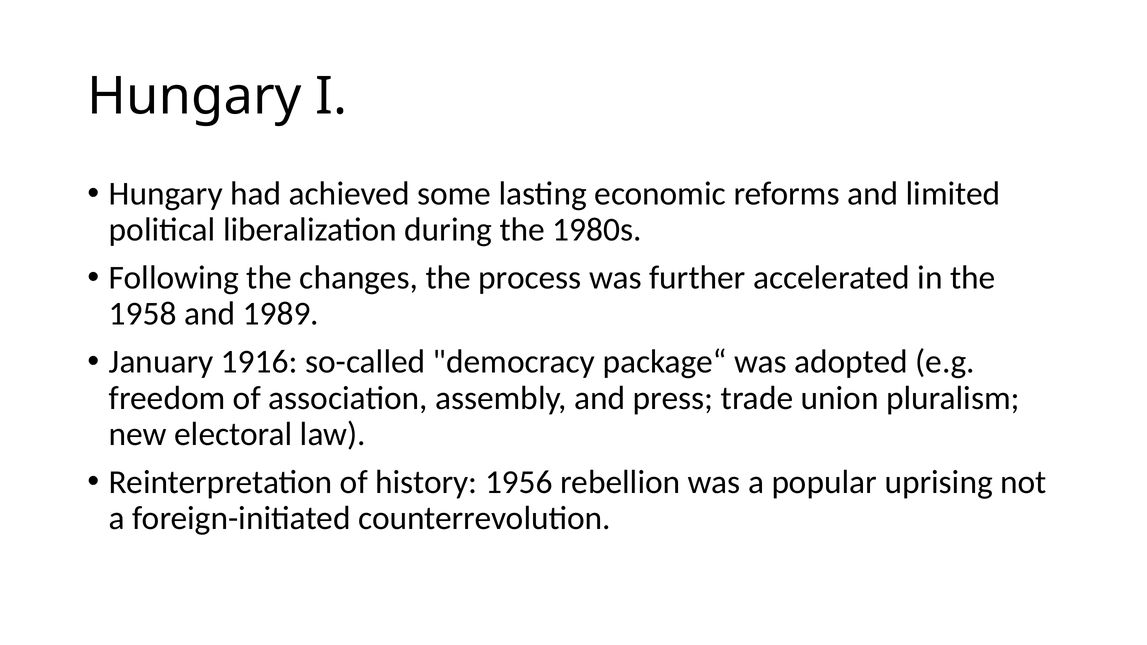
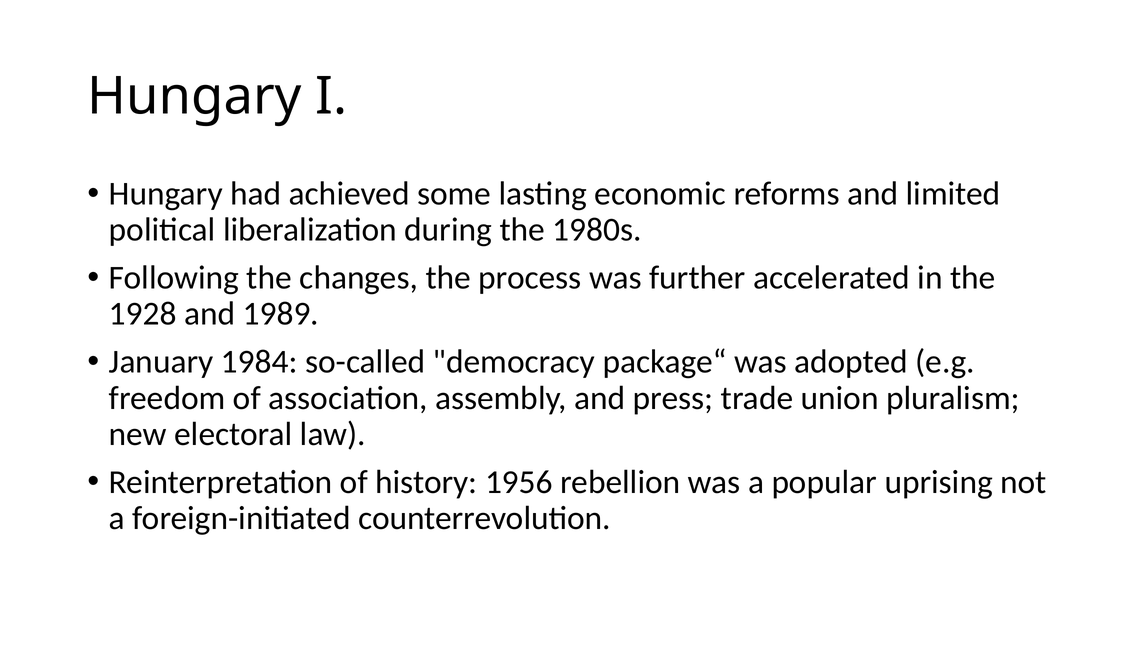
1958: 1958 -> 1928 (143, 314)
1916: 1916 -> 1984 (259, 362)
